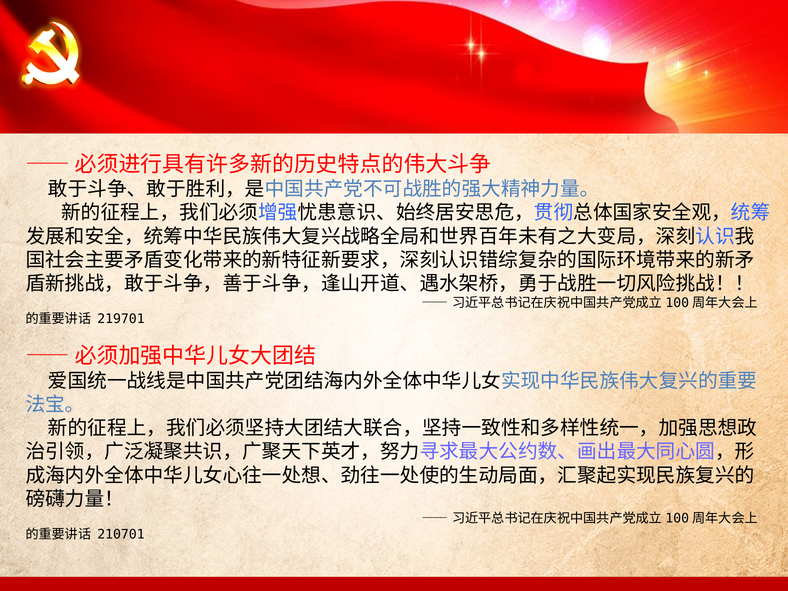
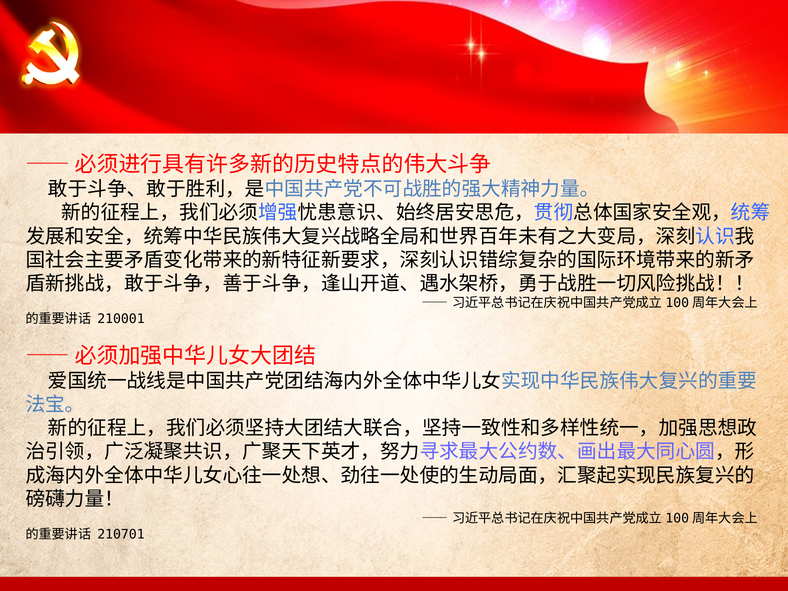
219701: 219701 -> 210001 (121, 319)
